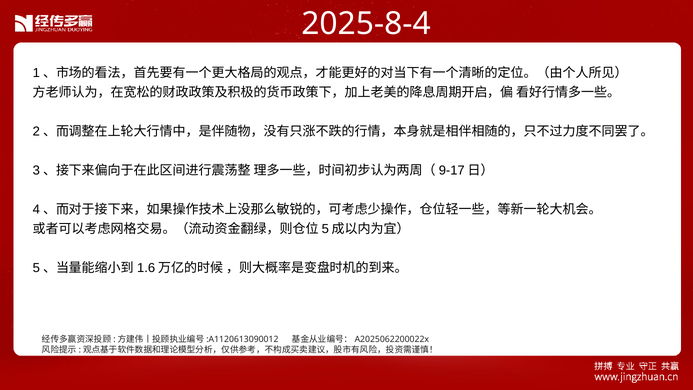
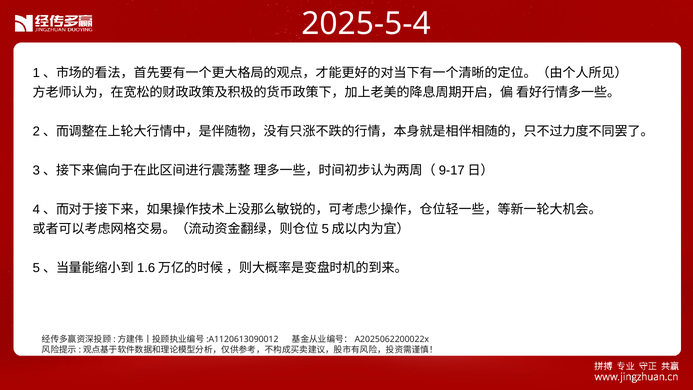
2025-8-4: 2025-8-4 -> 2025-5-4 (366, 24)
